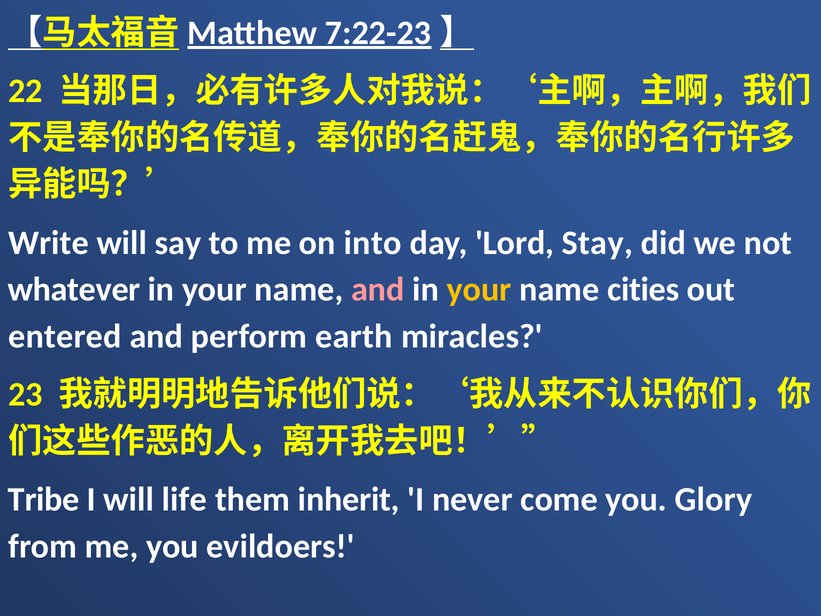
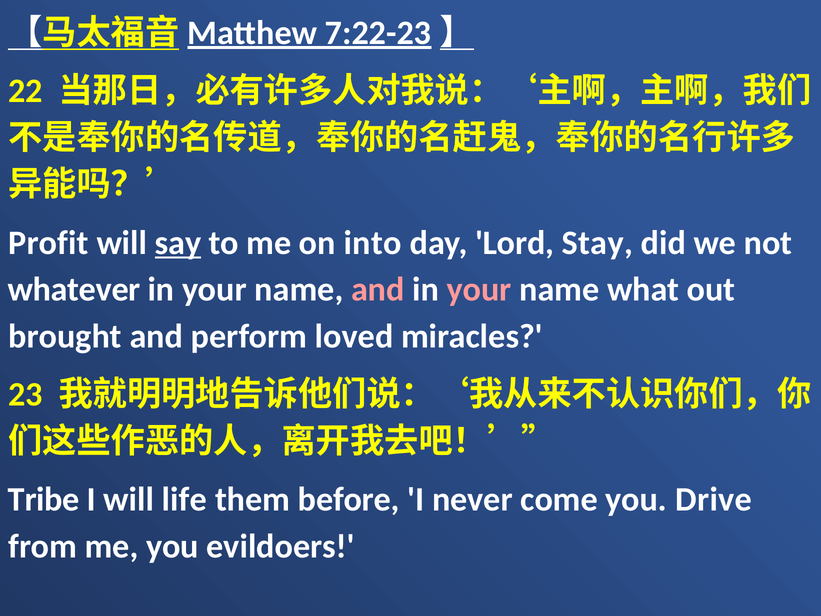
Write: Write -> Profit (48, 243)
say underline: none -> present (178, 243)
your colour: yellow -> pink (479, 289)
cities: cities -> what (643, 289)
entered: entered -> brought (65, 336)
earth: earth -> loved (354, 336)
inherit: inherit -> before (349, 499)
Glory: Glory -> Drive (714, 499)
